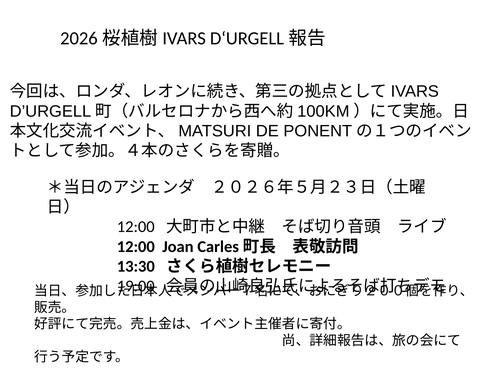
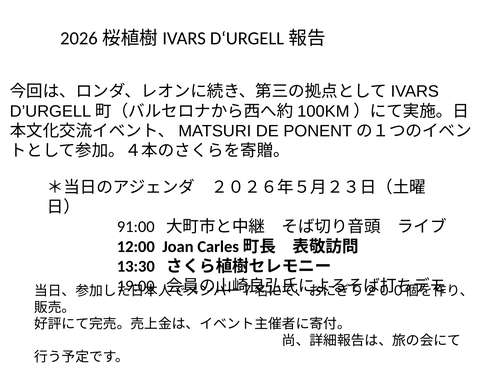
12:00: 12:00 -> 91:00 (136, 227)
